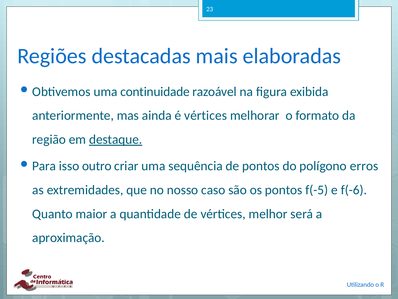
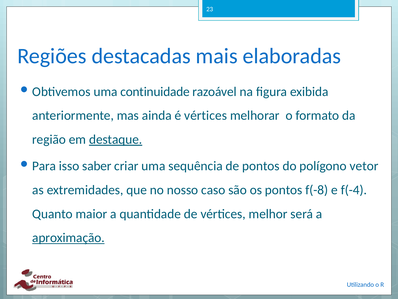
outro: outro -> saber (97, 166)
erros: erros -> vetor (364, 166)
f(-5: f(-5 -> f(-8 (317, 190)
f(-6: f(-6 -> f(-4 (354, 190)
aproximação underline: none -> present (68, 237)
